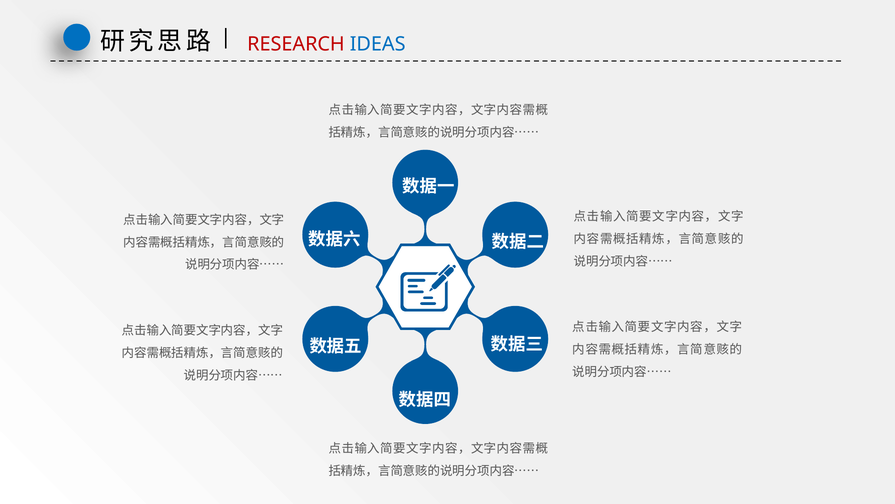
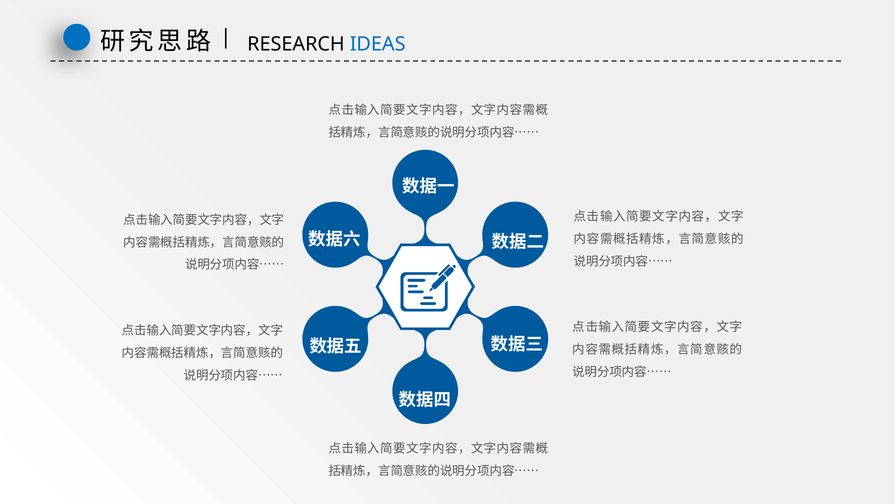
RESEARCH colour: red -> black (296, 44)
